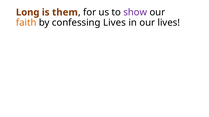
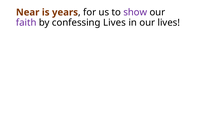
Long: Long -> Near (28, 12)
them: them -> years (65, 12)
faith colour: orange -> purple (26, 23)
